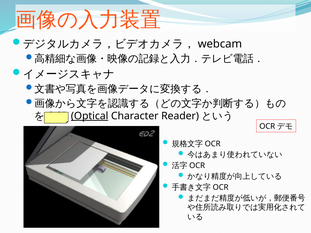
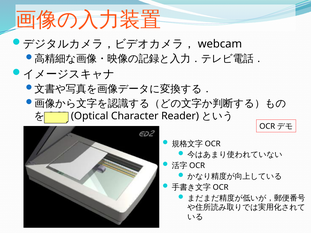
Optical underline: present -> none (90, 116)
